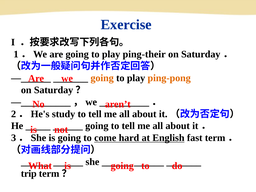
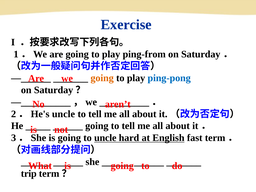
ping-their: ping-their -> ping-from (144, 54)
ping-pong colour: orange -> blue (169, 78)
study: study -> uncle (63, 114)
to come: come -> uncle (105, 138)
